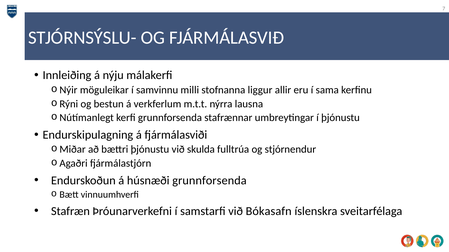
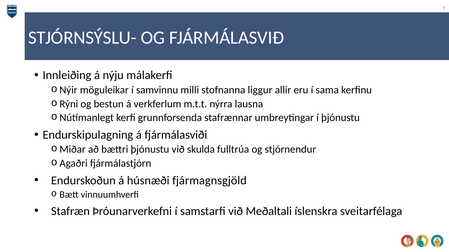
húsnæði grunnforsenda: grunnforsenda -> fjármagnsgjöld (209, 181)
Bókasafn: Bókasafn -> Meðaltali (269, 211)
